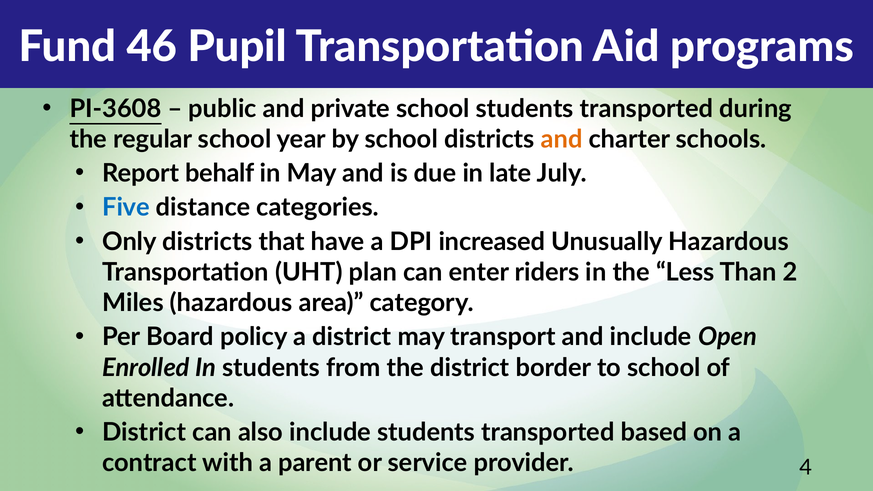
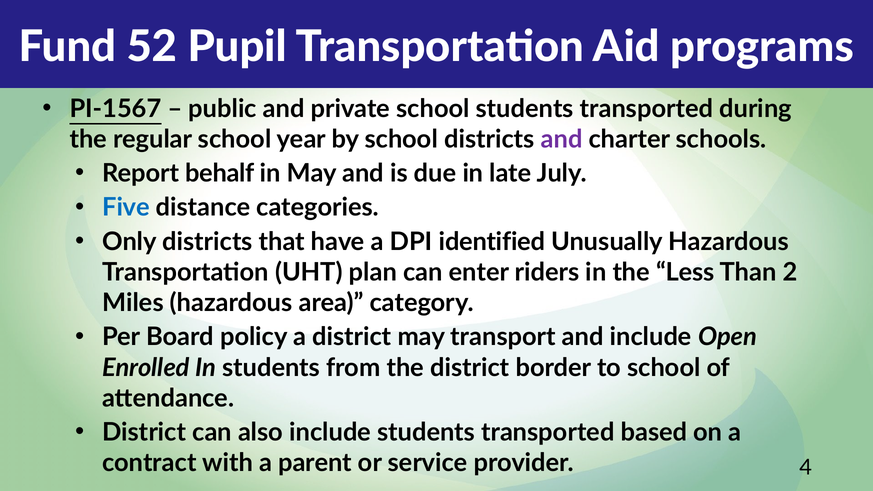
46: 46 -> 52 (152, 47)
PI-3608: PI-3608 -> PI-1567 (115, 109)
and colour: orange -> purple (562, 139)
increased: increased -> identified (492, 242)
